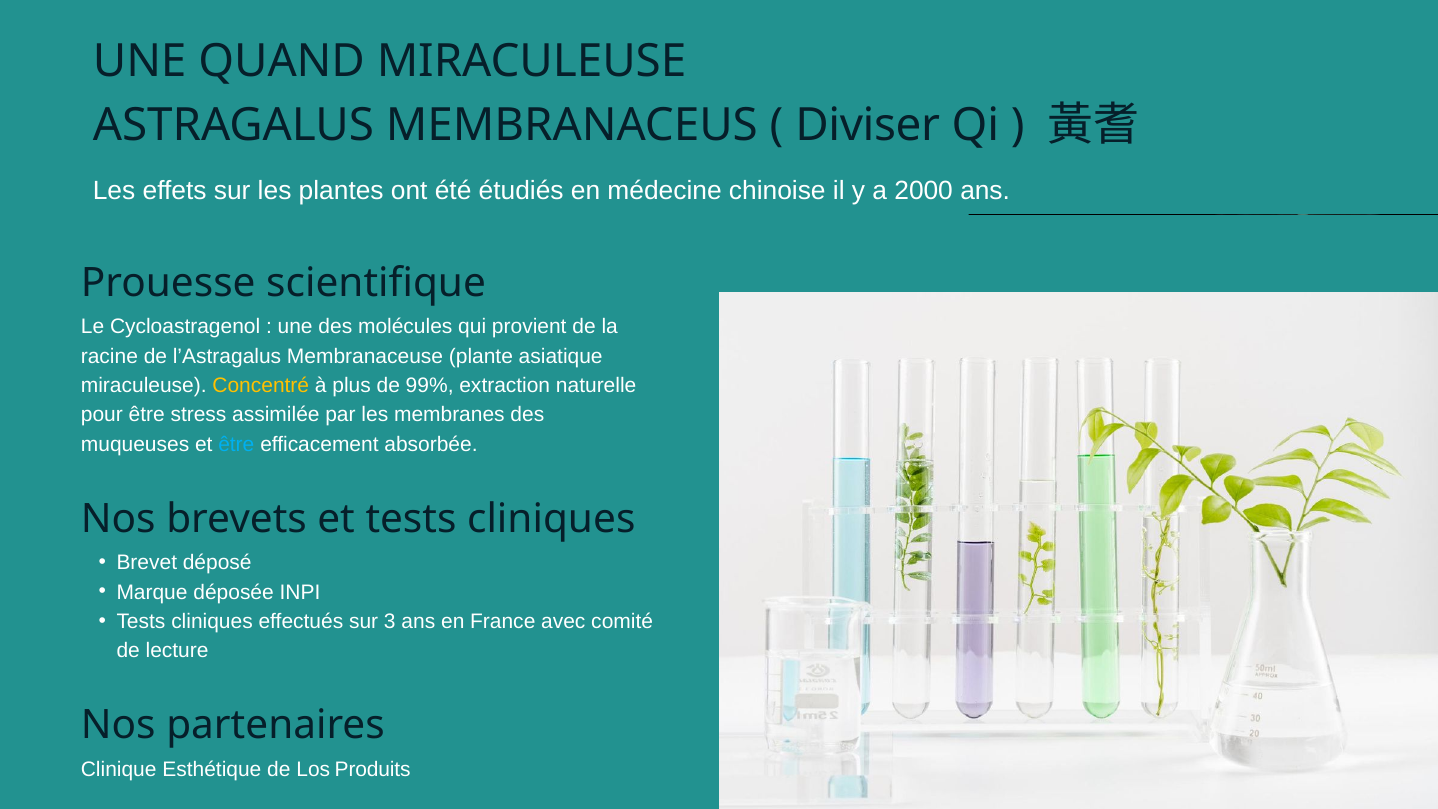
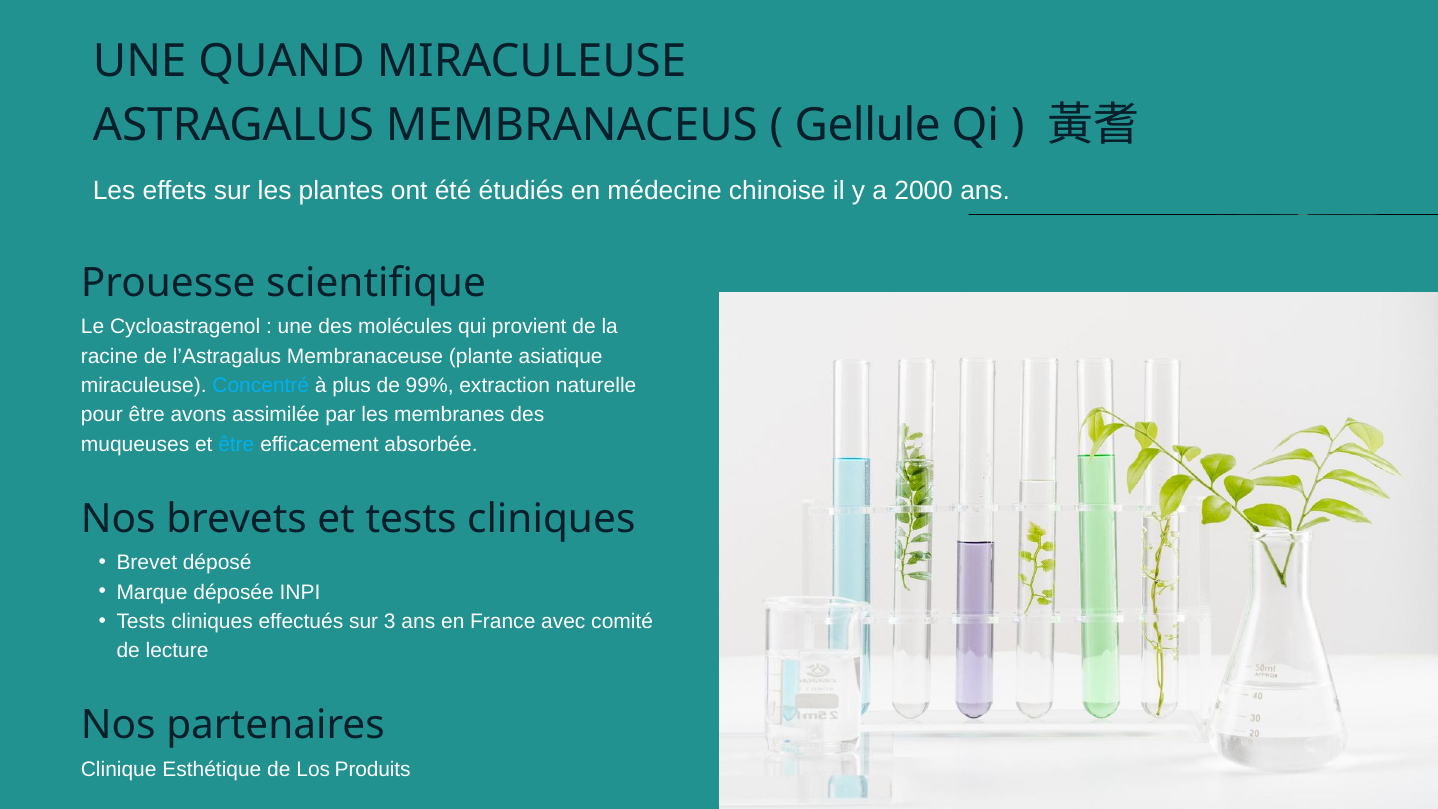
Diviser: Diviser -> Gellule (868, 126)
Concentré colour: yellow -> light blue (261, 386)
stress: stress -> avons (199, 415)
